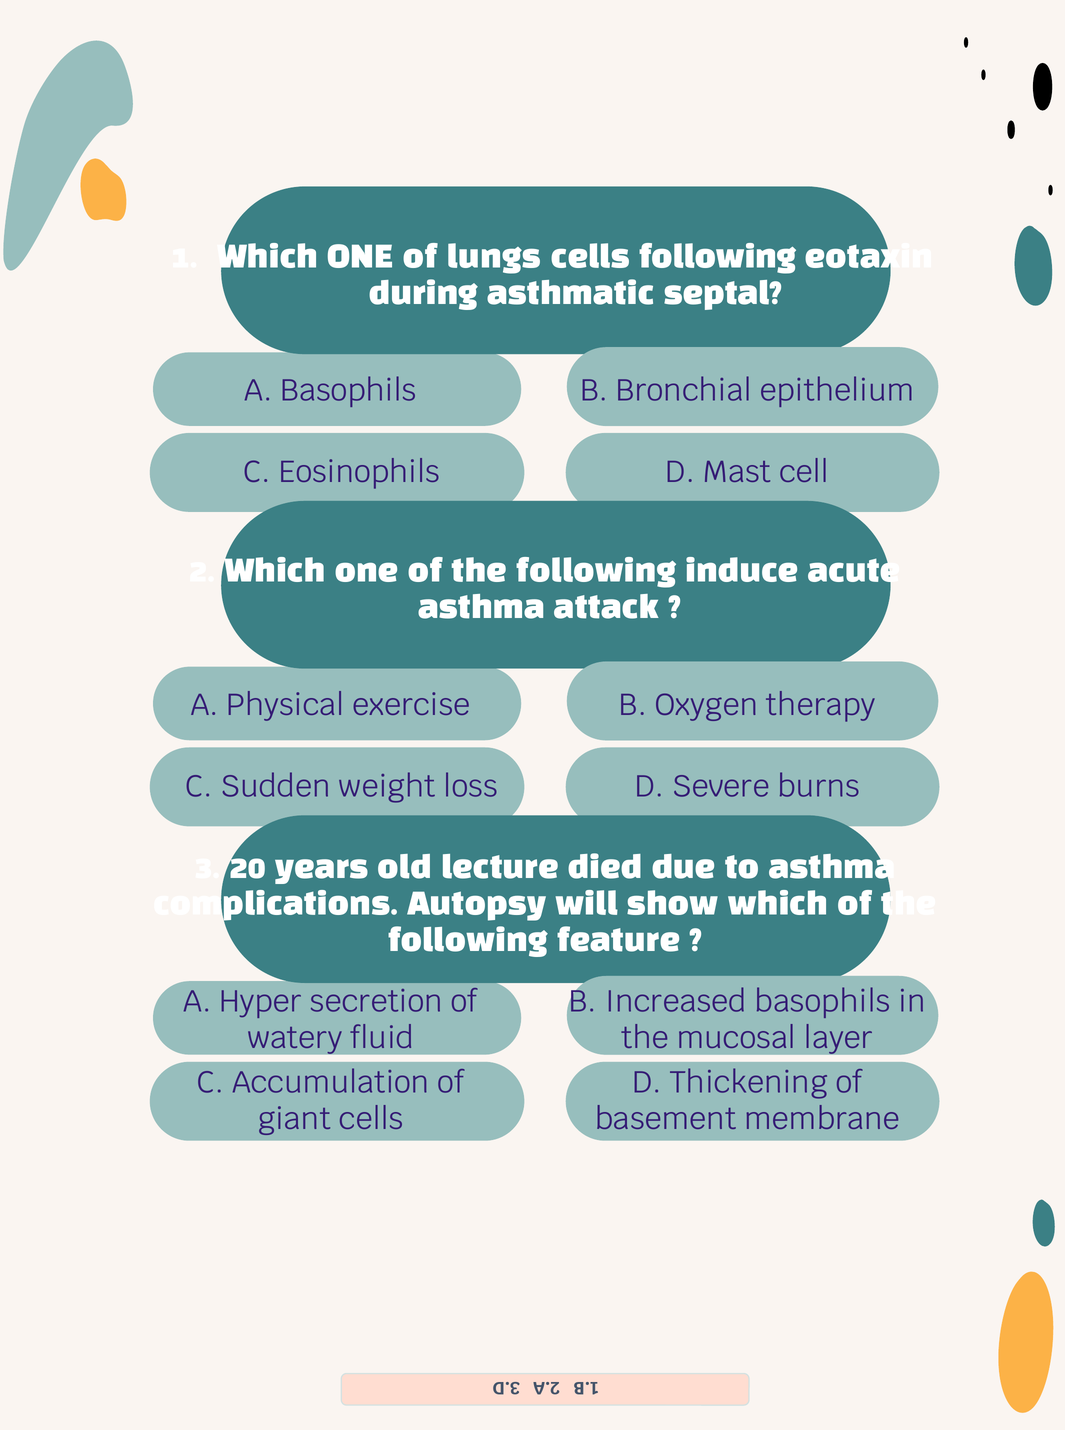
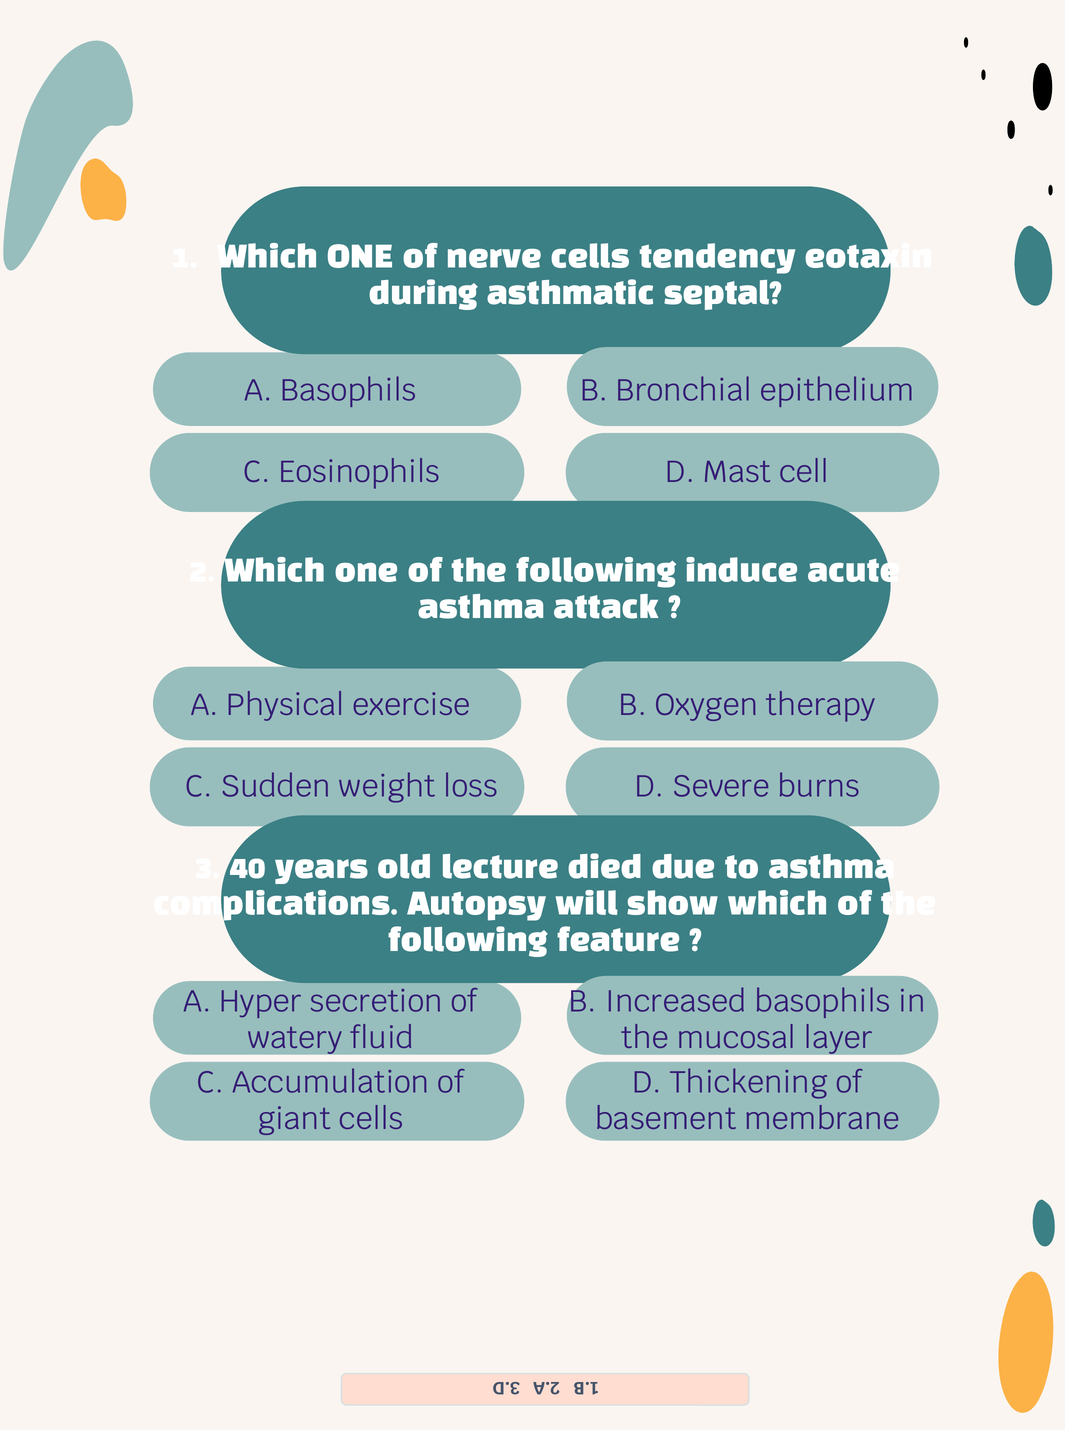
lungs: lungs -> nerve (494, 258)
cells following: following -> tendency (717, 258)
20: 20 -> 40 (248, 868)
